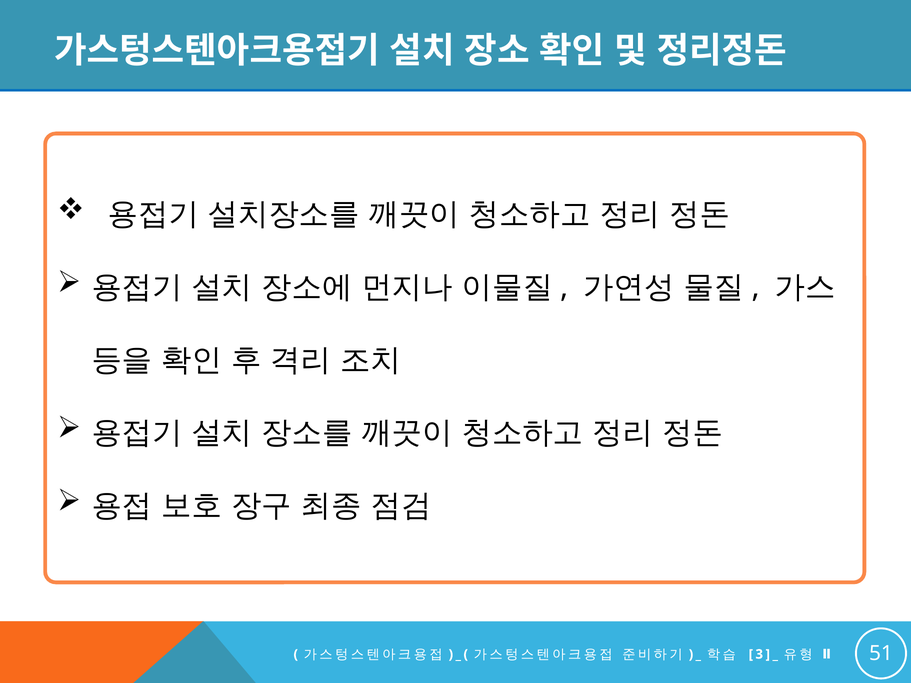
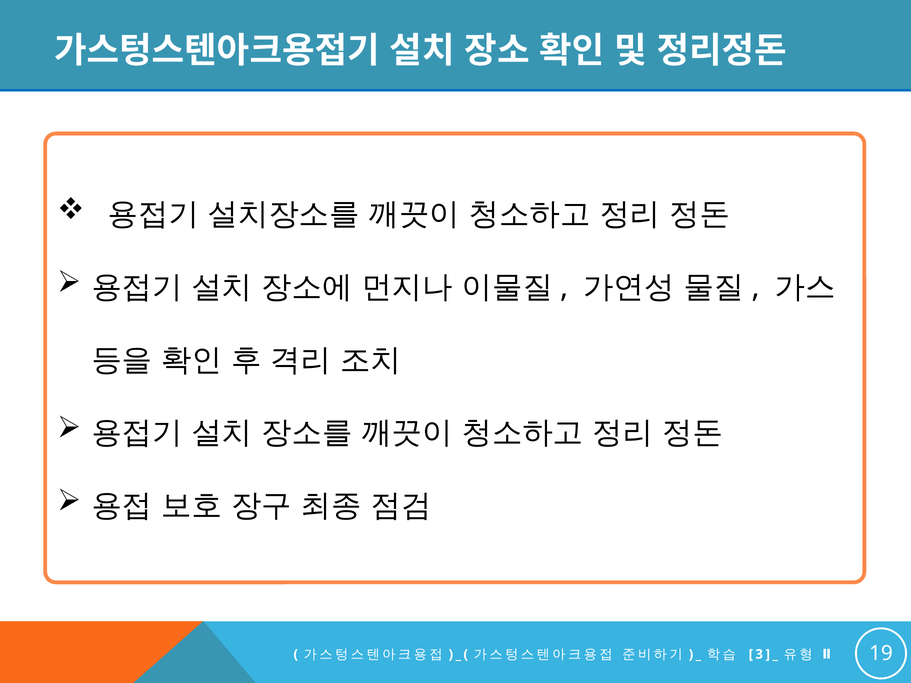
51: 51 -> 19 (881, 653)
